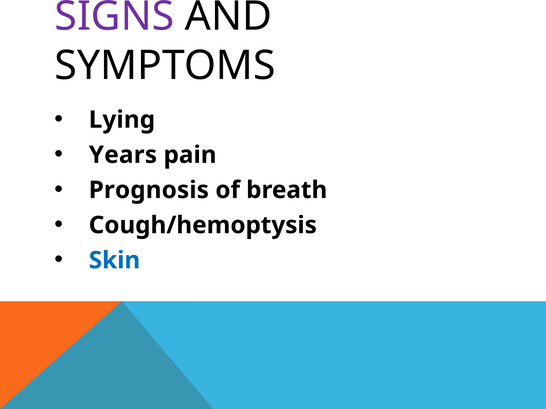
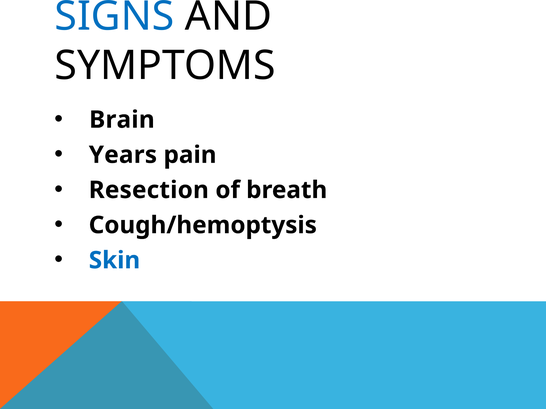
SIGNS colour: purple -> blue (114, 16)
Lying: Lying -> Brain (122, 120)
Prognosis: Prognosis -> Resection (149, 190)
